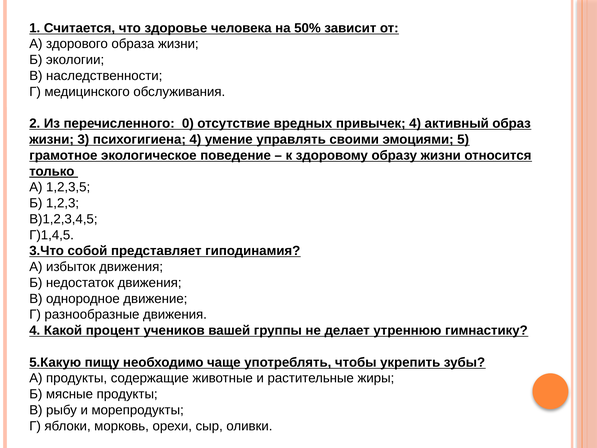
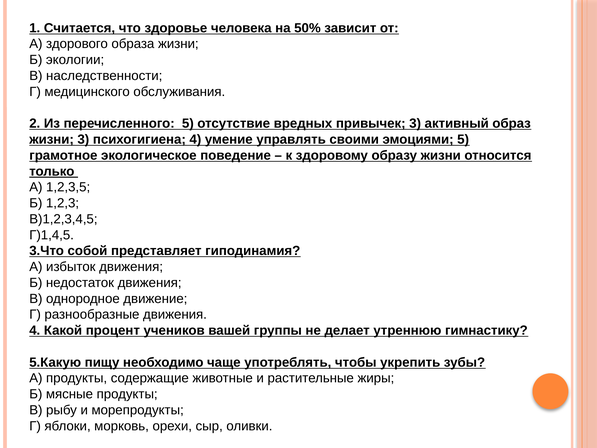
перечисленного 0: 0 -> 5 (188, 123)
привычек 4: 4 -> 3 (415, 123)
